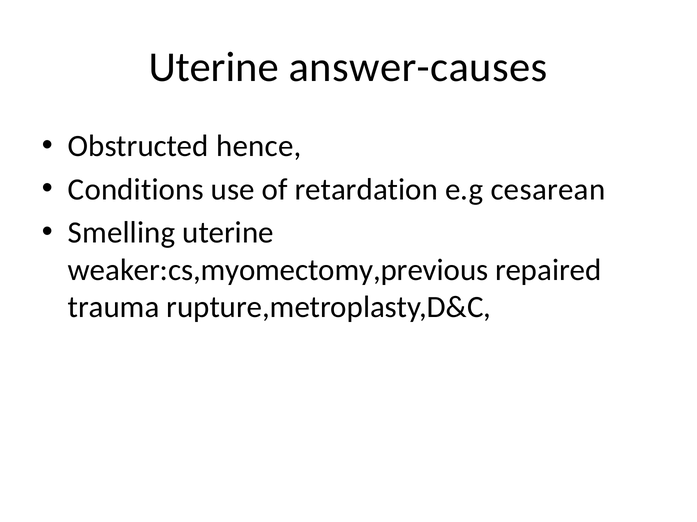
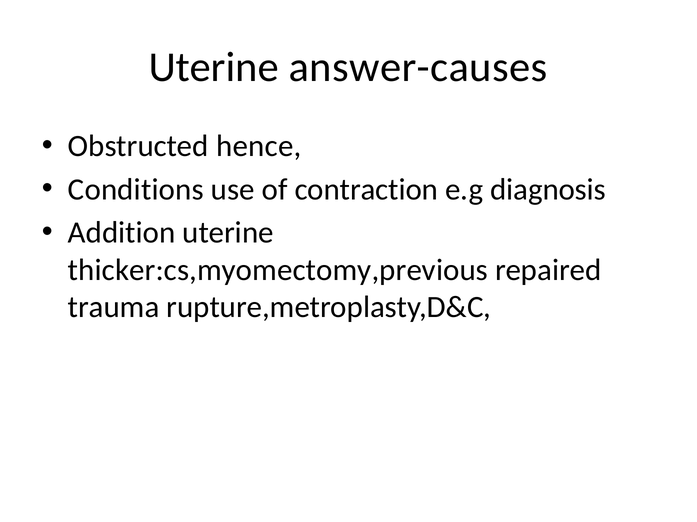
retardation: retardation -> contraction (366, 190)
cesarean: cesarean -> diagnosis (548, 190)
Smelling: Smelling -> Addition (122, 233)
weaker:cs,myomectomy,previous: weaker:cs,myomectomy,previous -> thicker:cs,myomectomy,previous (278, 270)
